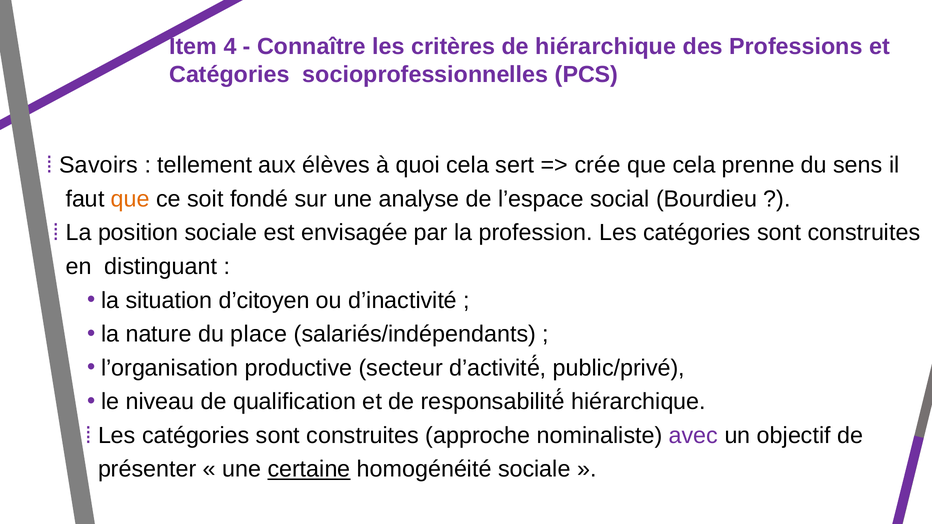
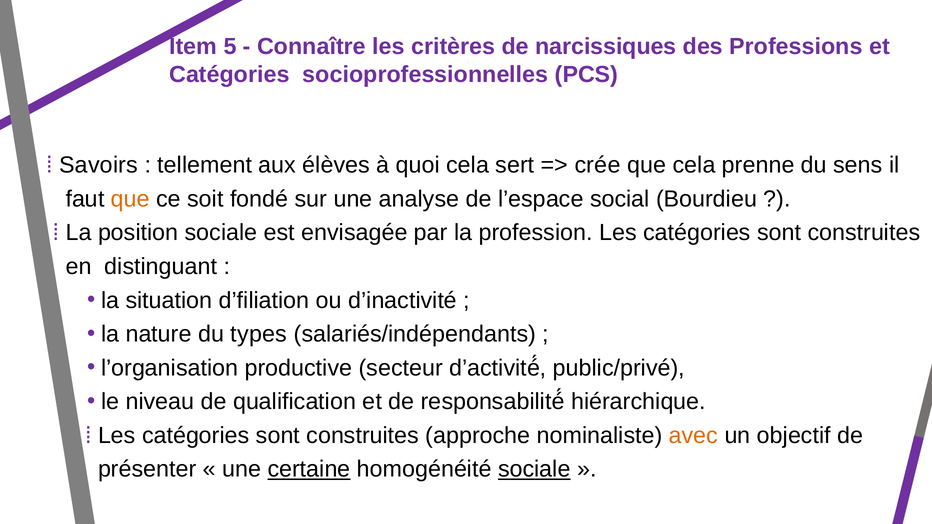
4: 4 -> 5 (230, 47)
de hiérarchique: hiérarchique -> narcissiques (606, 47)
d’citoyen: d’citoyen -> d’filiation (264, 300)
place: place -> types (259, 334)
avec colour: purple -> orange (693, 436)
sociale underline: none -> present (534, 469)
